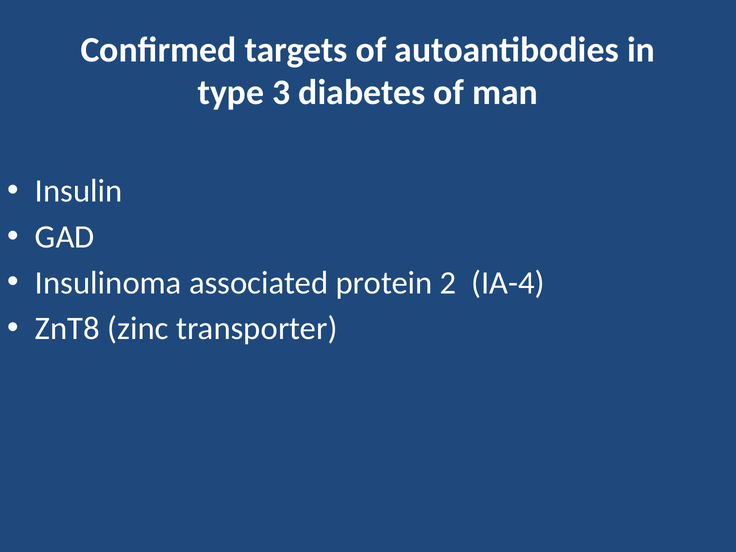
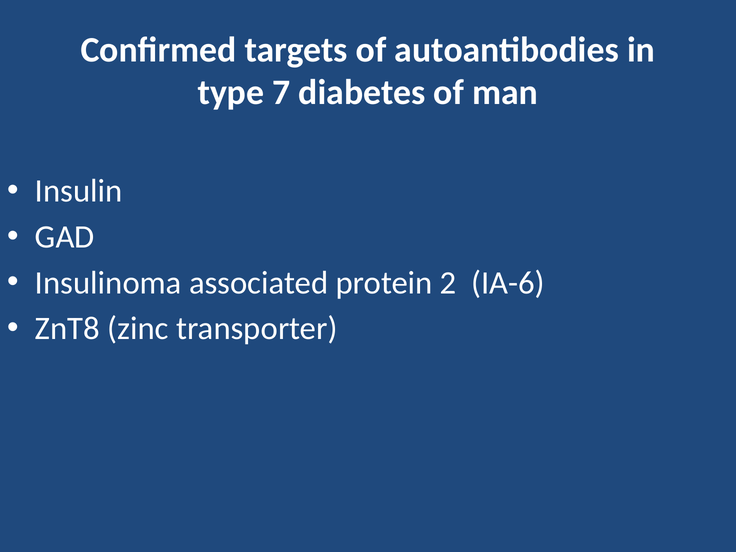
3: 3 -> 7 (281, 93)
IA-4: IA-4 -> IA-6 (508, 283)
